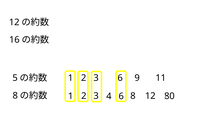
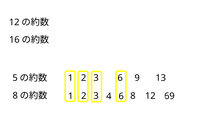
11: 11 -> 13 (161, 78)
80: 80 -> 69 (169, 96)
